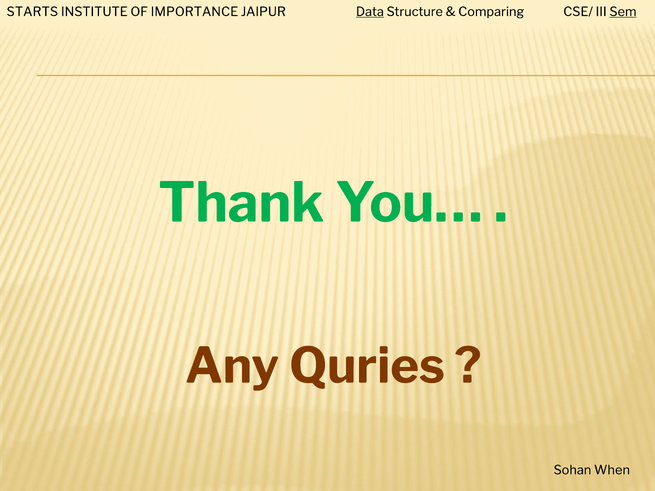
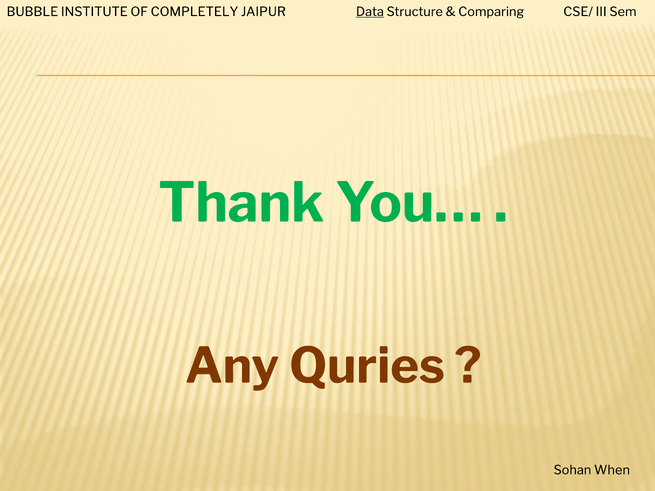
STARTS: STARTS -> BUBBLE (32, 12)
IMPORTANCE: IMPORTANCE -> COMPLETELY (194, 12)
Sem underline: present -> none (623, 12)
